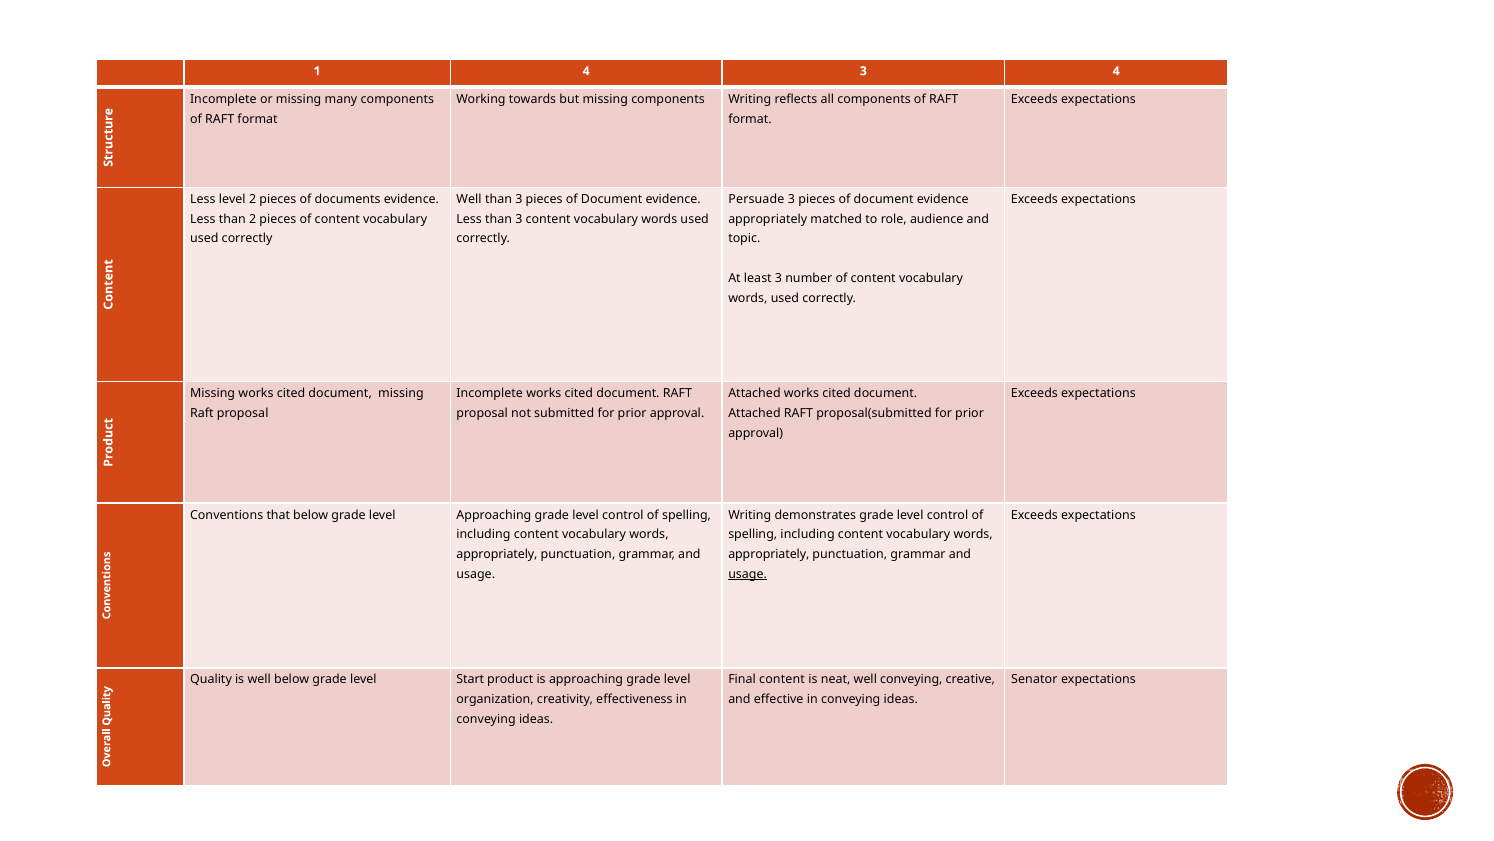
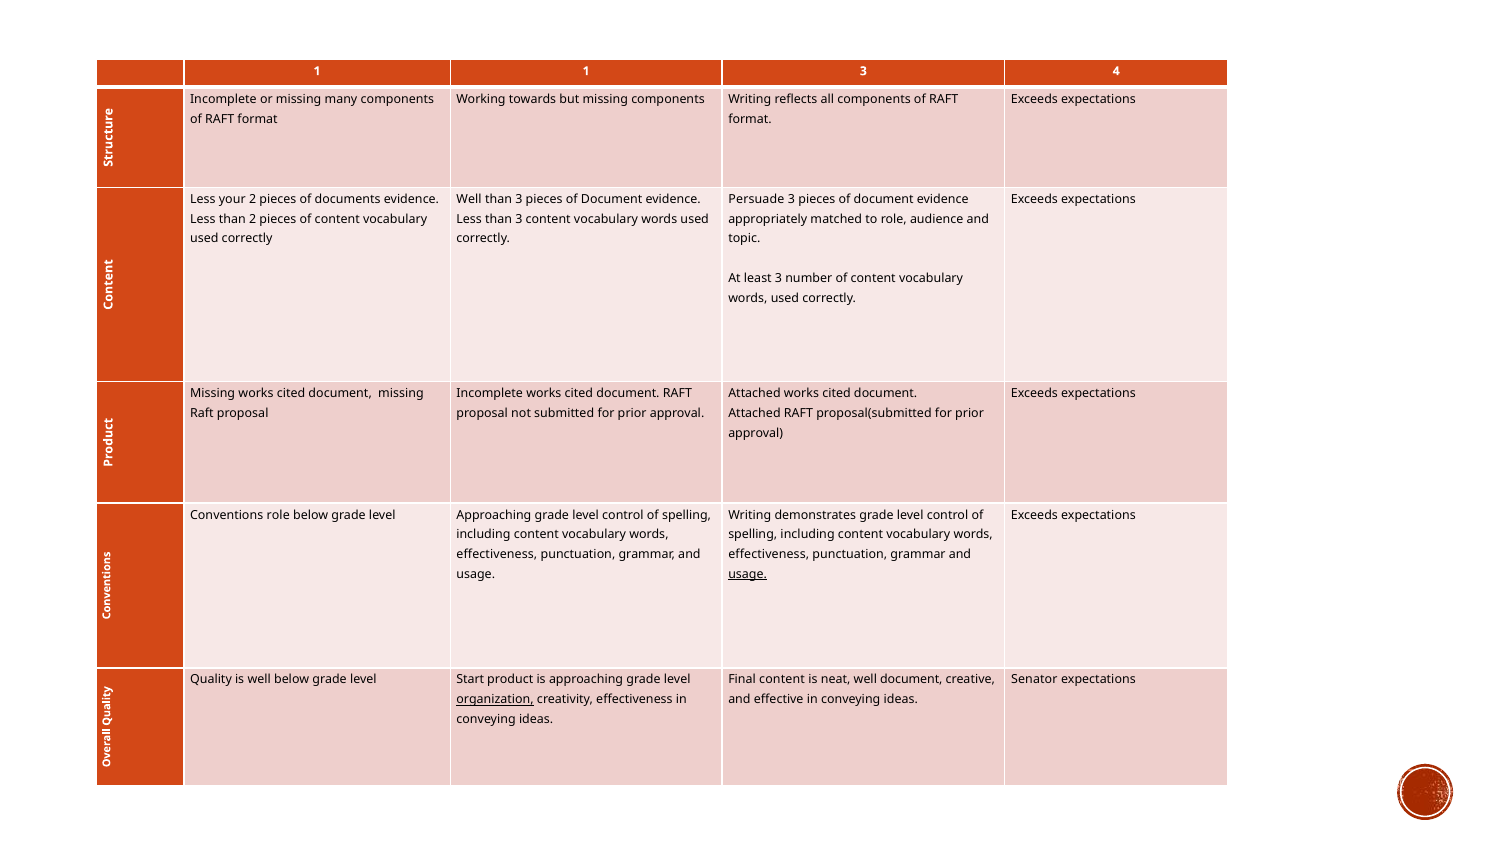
1 4: 4 -> 1 (586, 71)
Less level: level -> your (232, 199)
Conventions that: that -> role (278, 515)
appropriately: appropriately -> effectiveness (497, 554)
appropriately: appropriately -> effectiveness (769, 554)
well conveying: conveying -> document (911, 679)
organization underline: none -> present (495, 699)
